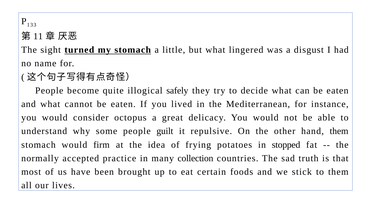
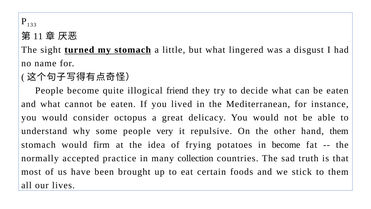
safely: safely -> friend (177, 90)
guilt: guilt -> very (165, 131)
in stopped: stopped -> become (286, 144)
